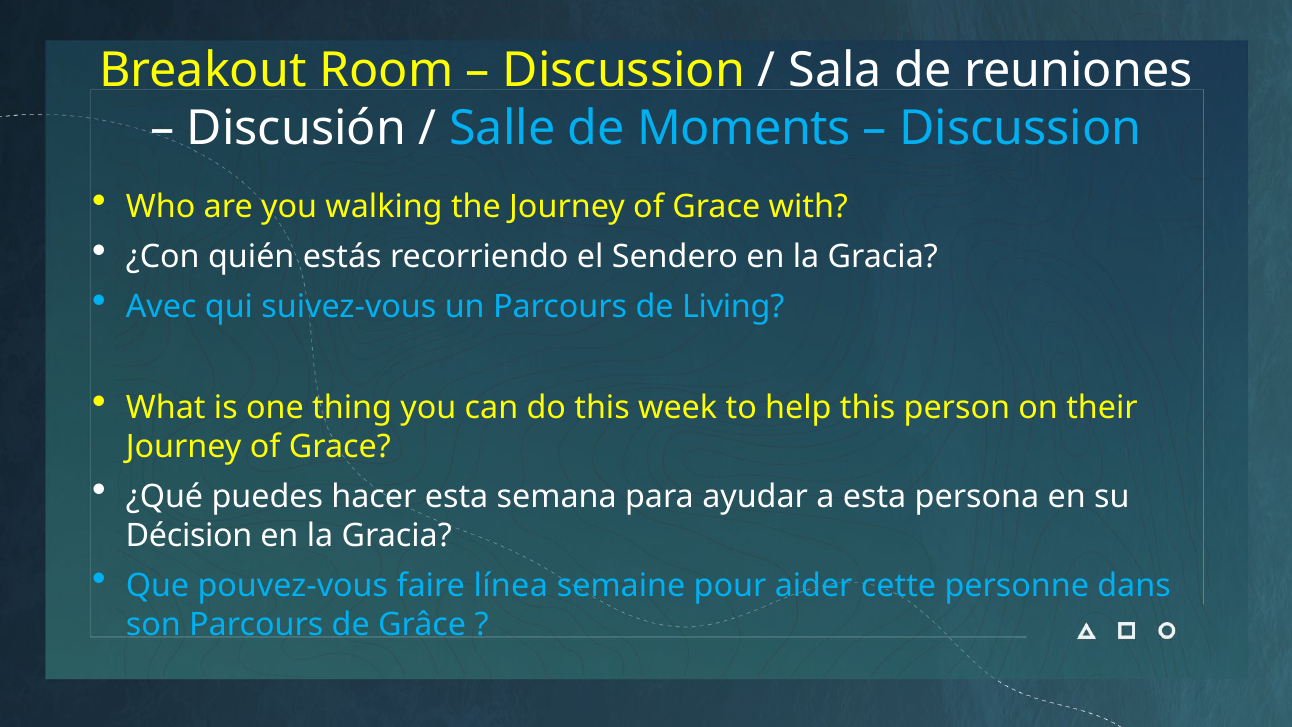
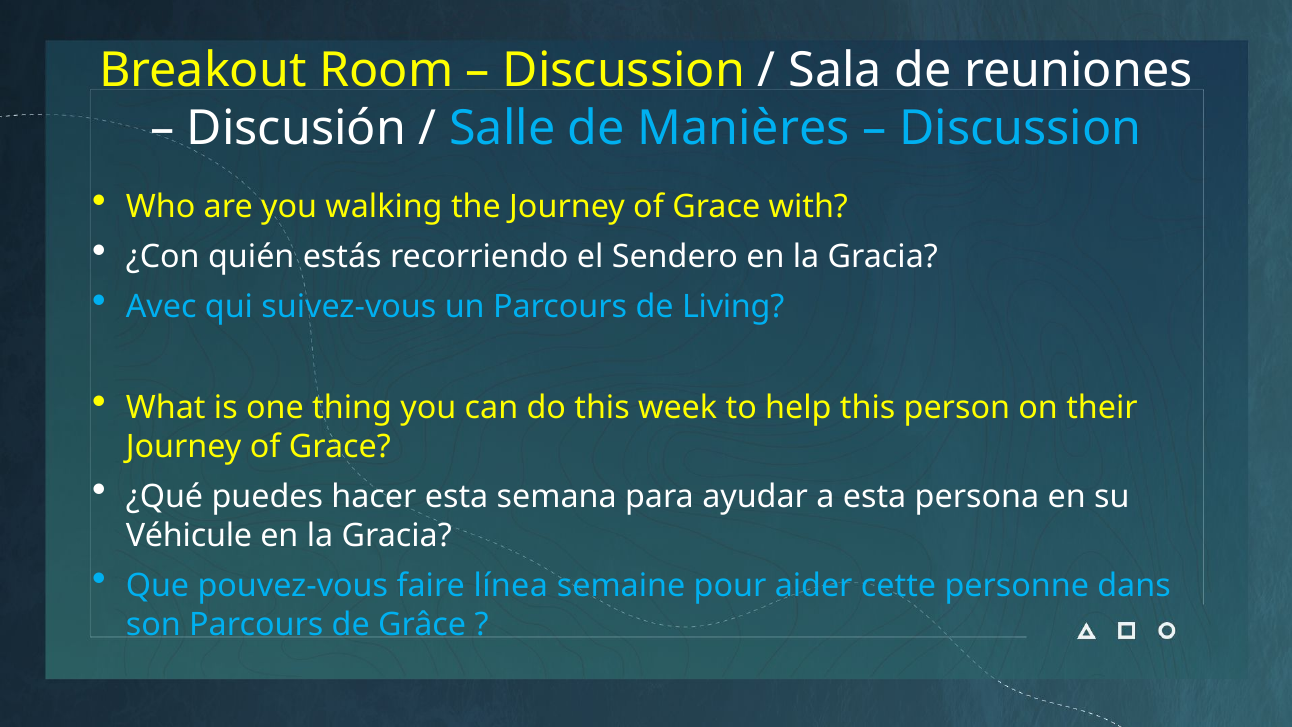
Moments: Moments -> Manières (744, 129)
Décision: Décision -> Véhicule (189, 535)
